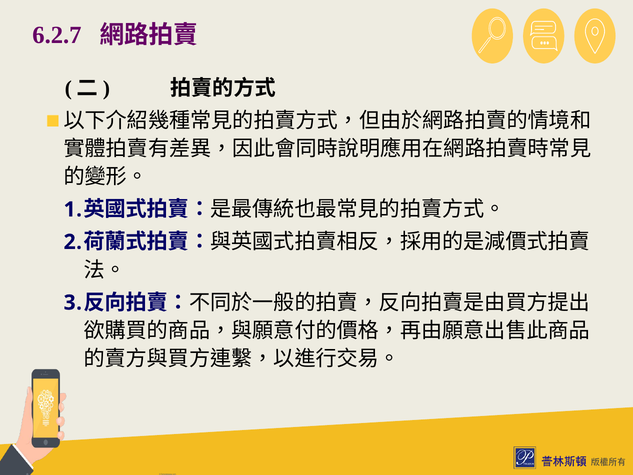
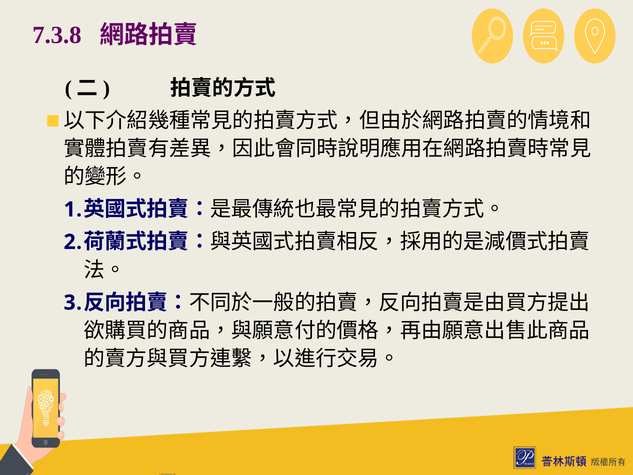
6.2.7: 6.2.7 -> 7.3.8 (57, 35)
